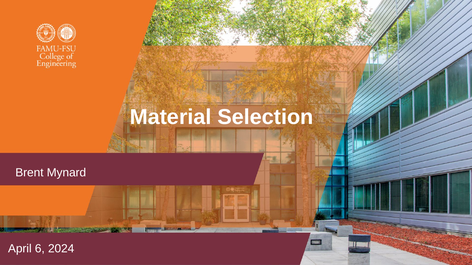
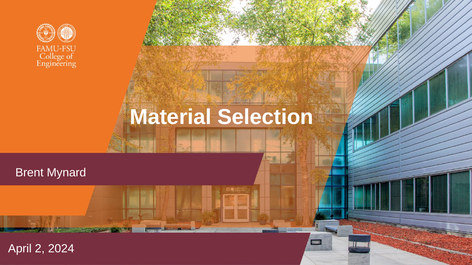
6: 6 -> 2 (40, 249)
